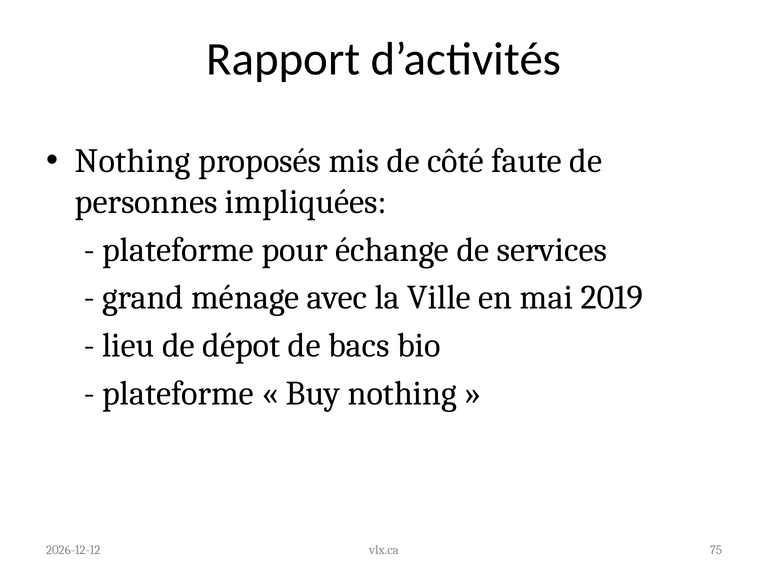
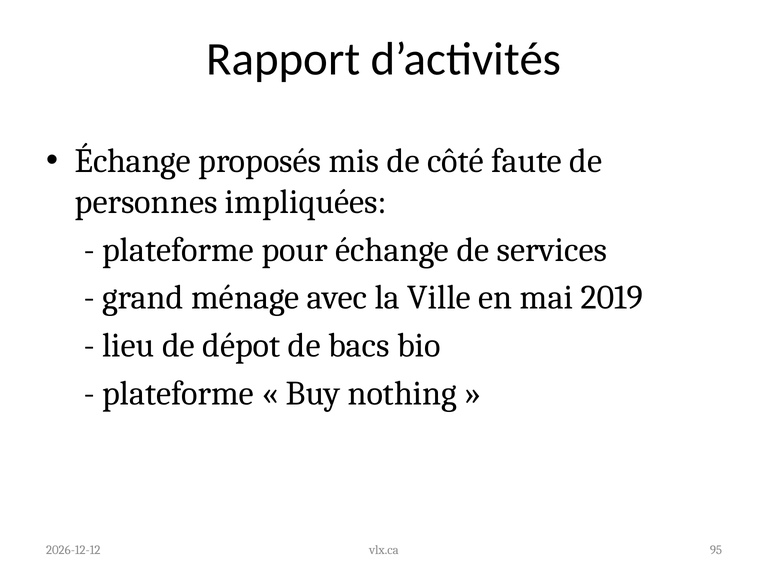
Nothing: Nothing -> Échange (133, 161)
75: 75 -> 95 (716, 550)
